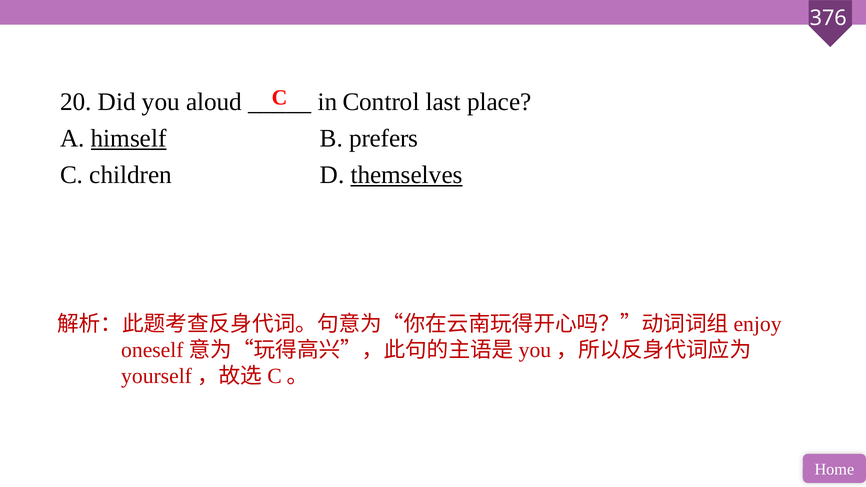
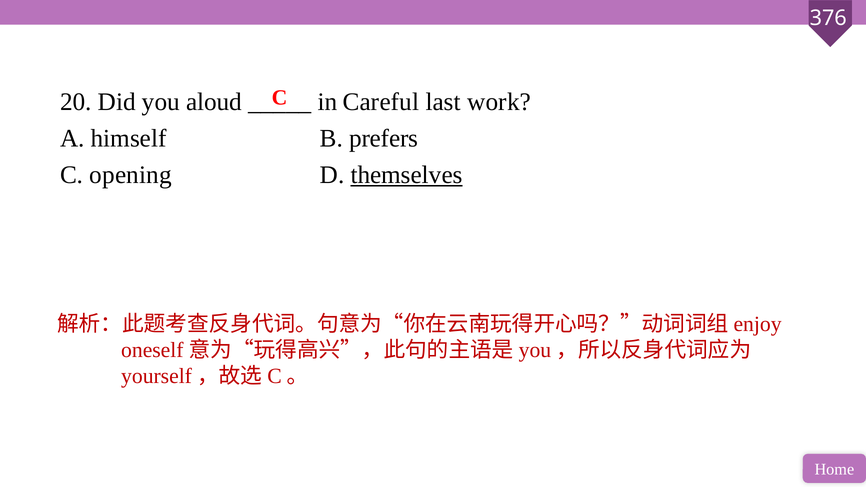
Control: Control -> Careful (381, 102)
place: place -> work (499, 102)
himself underline: present -> none (129, 138)
children: children -> opening (131, 175)
